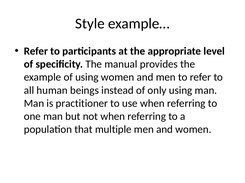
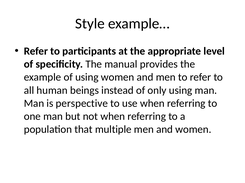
practitioner: practitioner -> perspective (82, 104)
